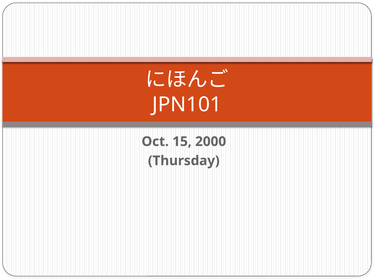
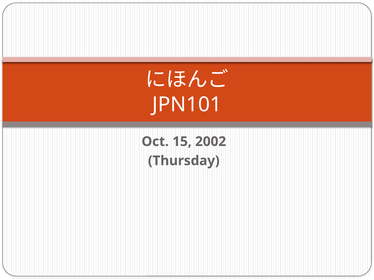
2000: 2000 -> 2002 (211, 142)
